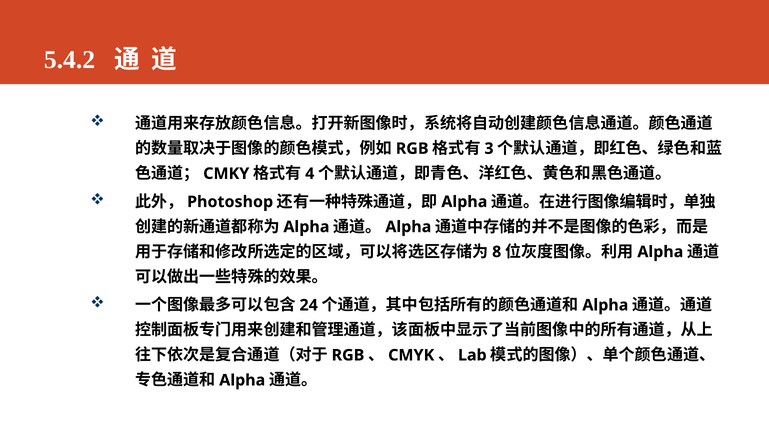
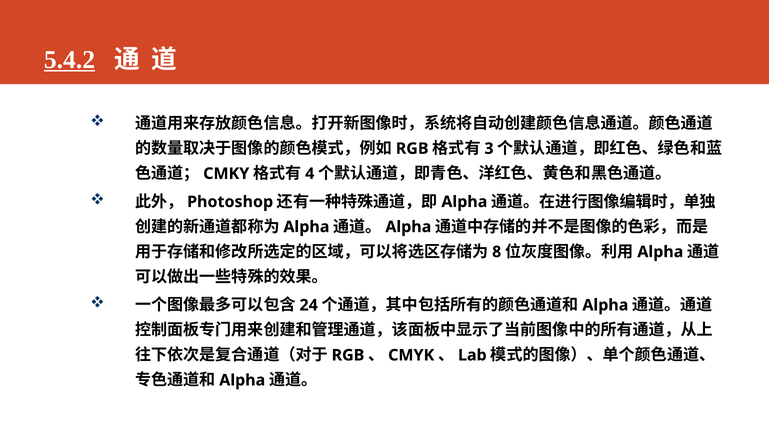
5.4.2 underline: none -> present (70, 60)
